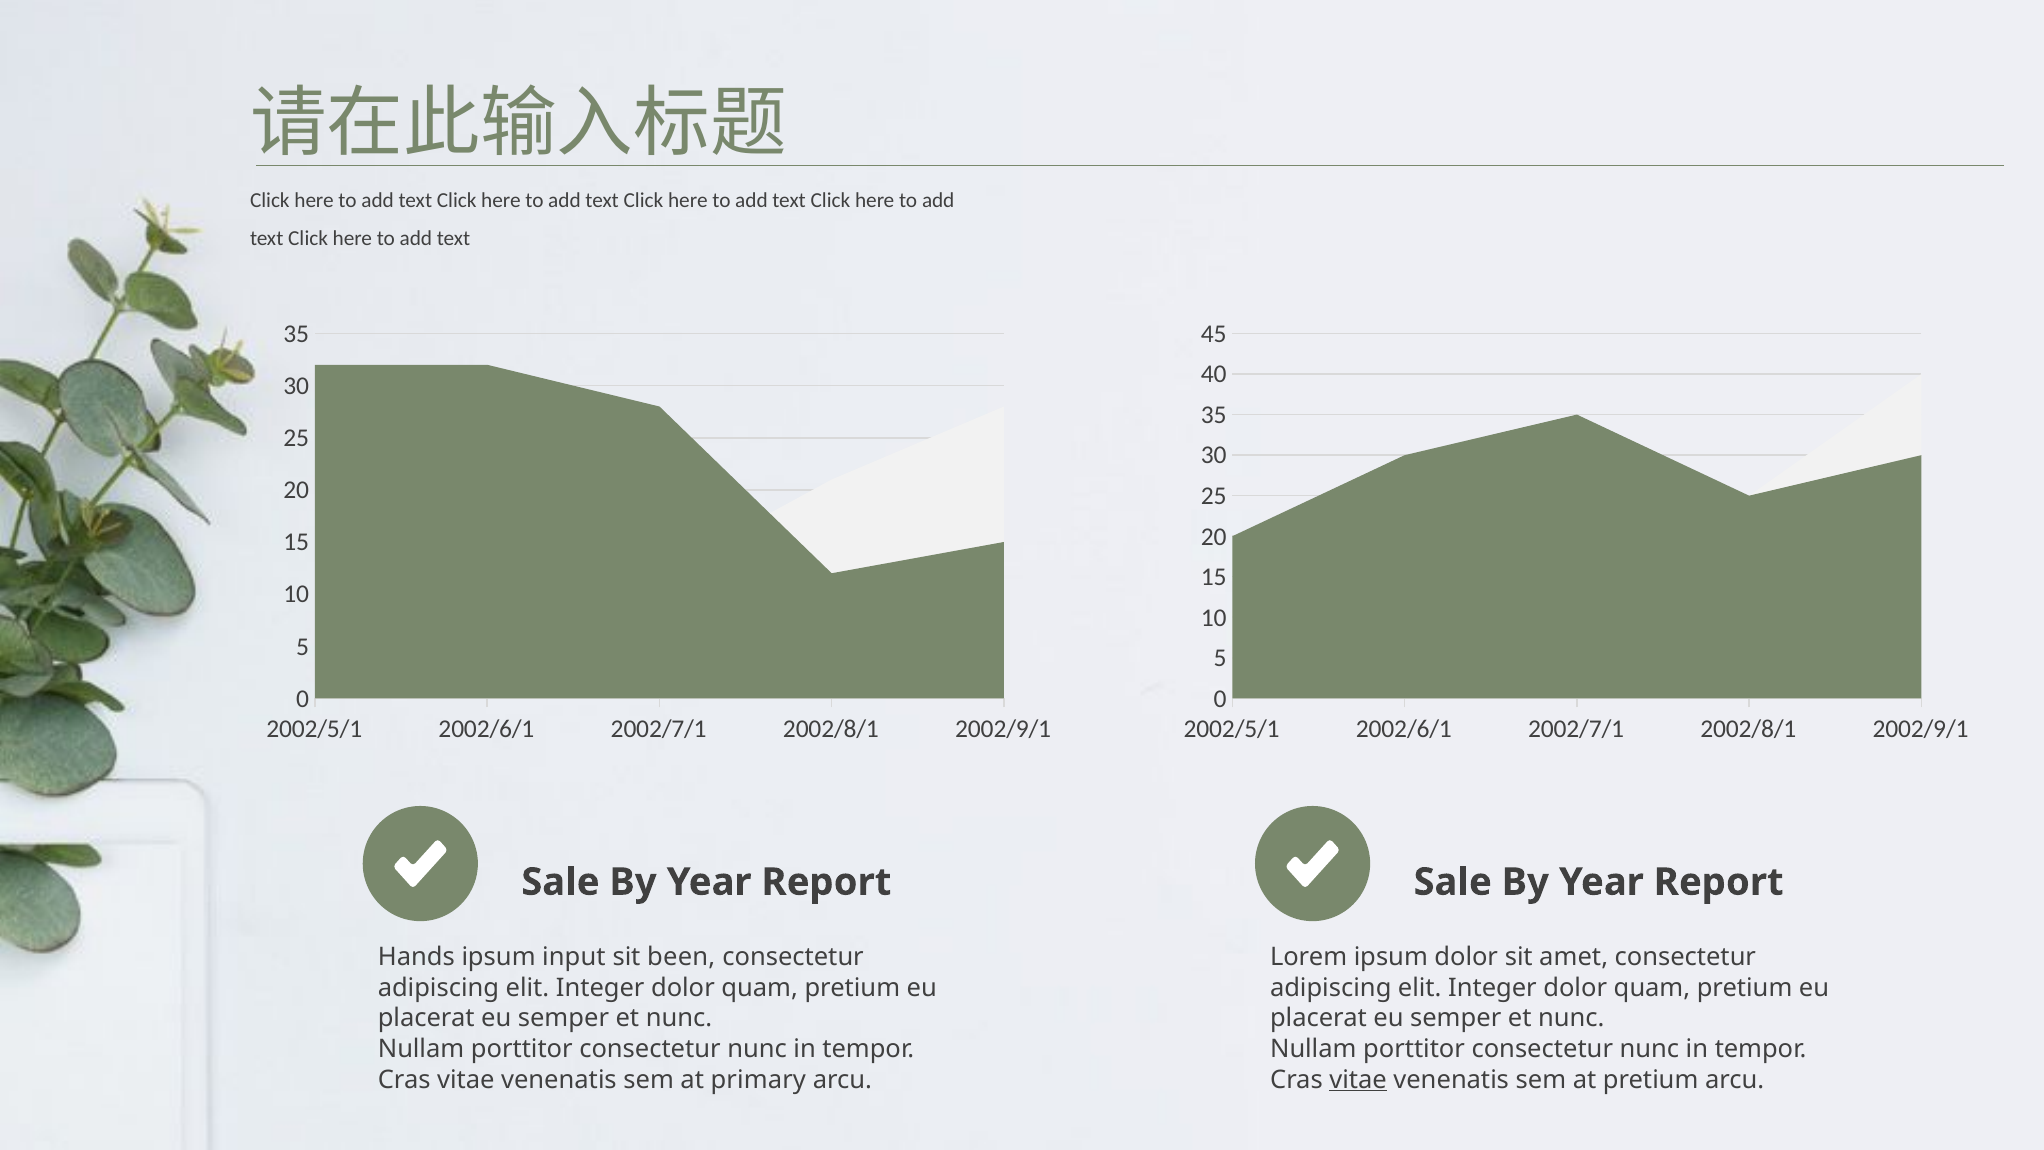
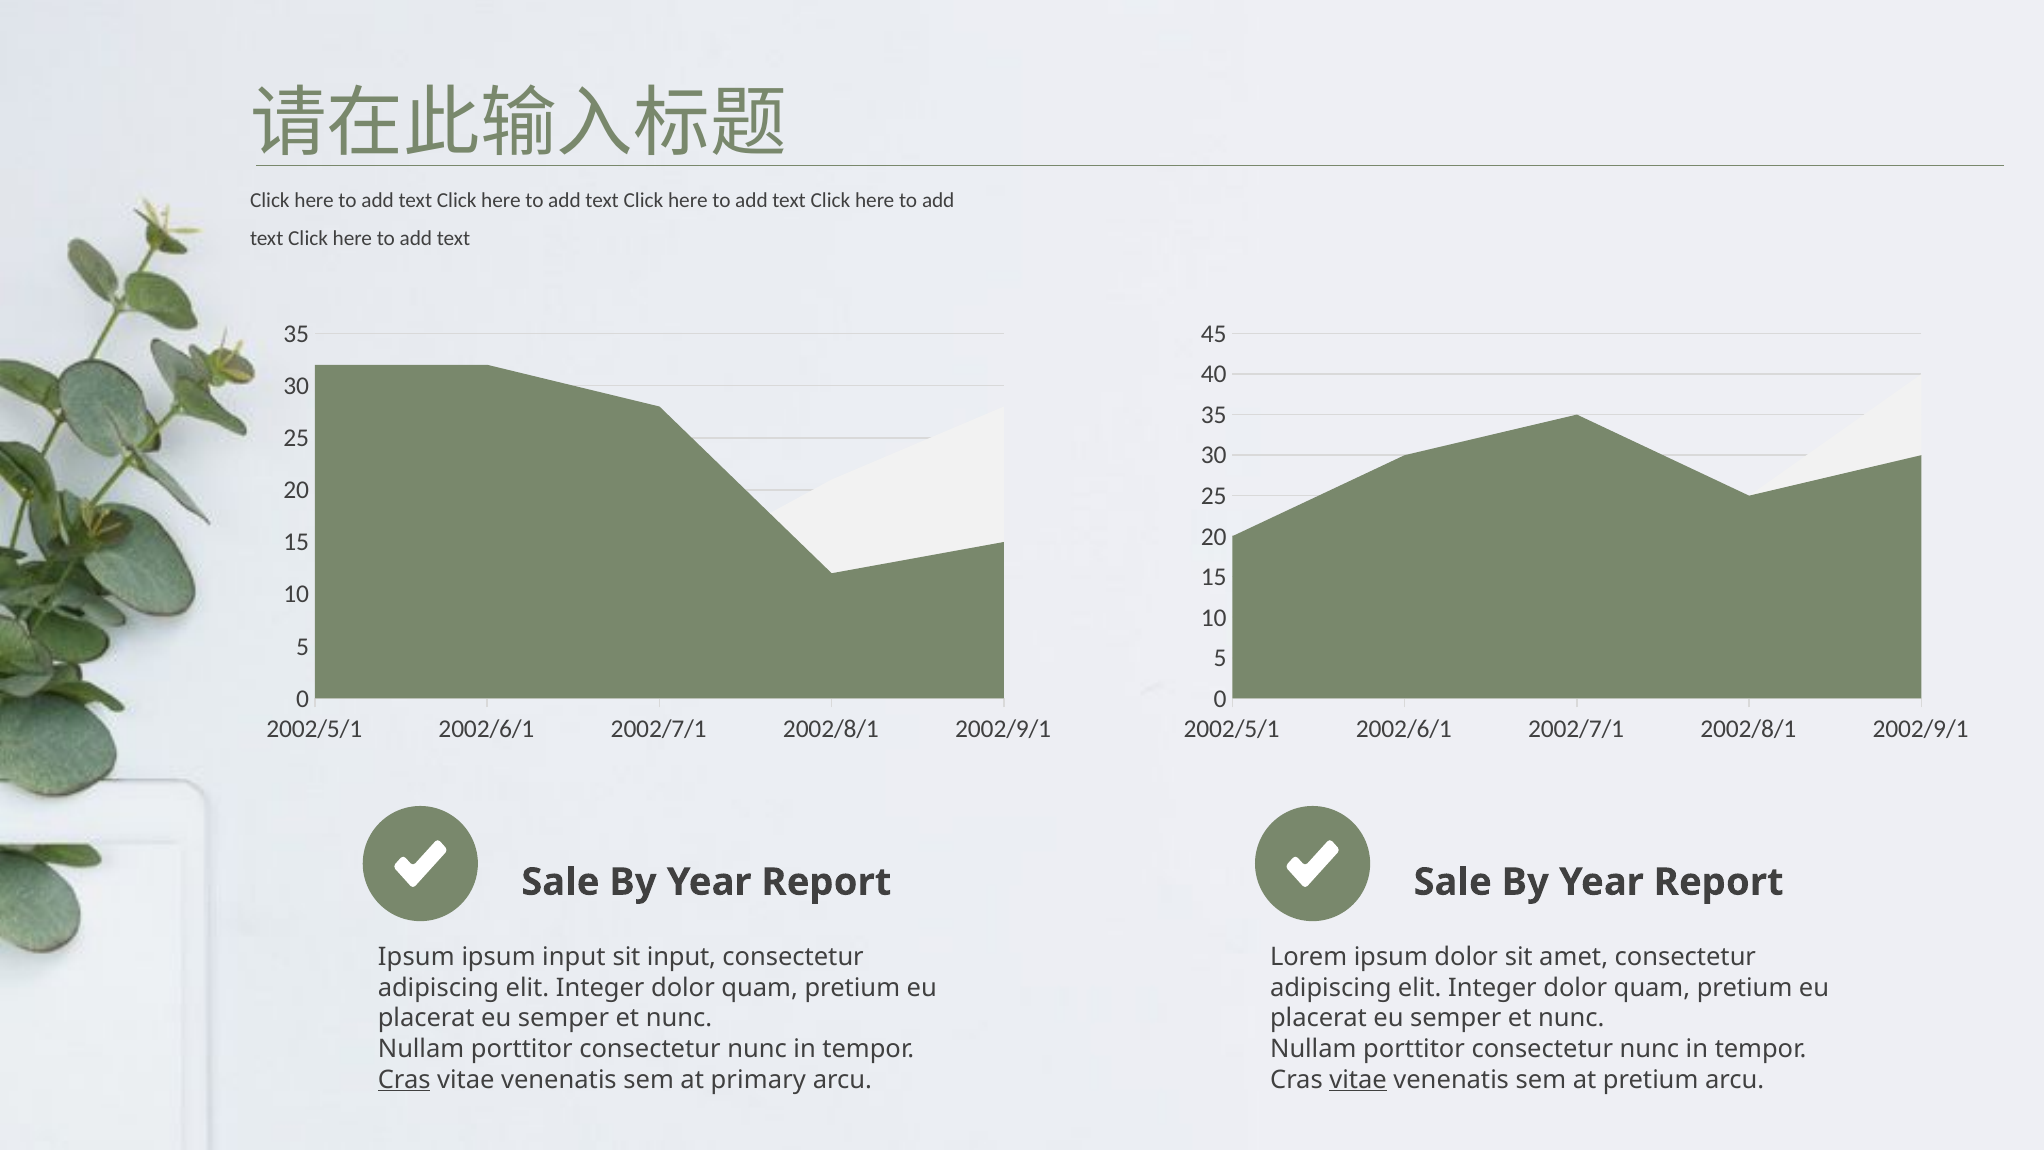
Hands: Hands -> Ipsum (416, 957)
sit been: been -> input (681, 957)
Cras underline: none -> present (404, 1079)
